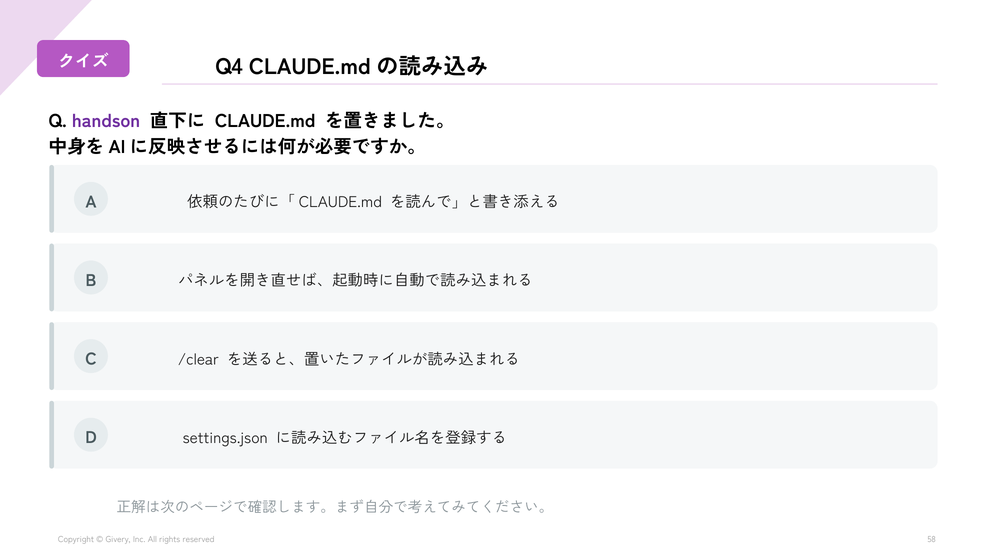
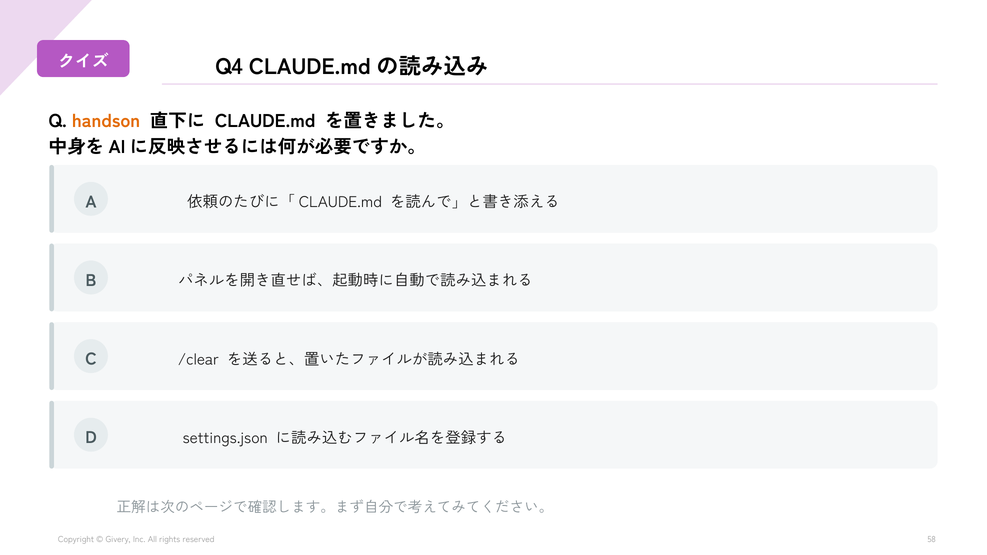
handson colour: purple -> orange (106, 121)
